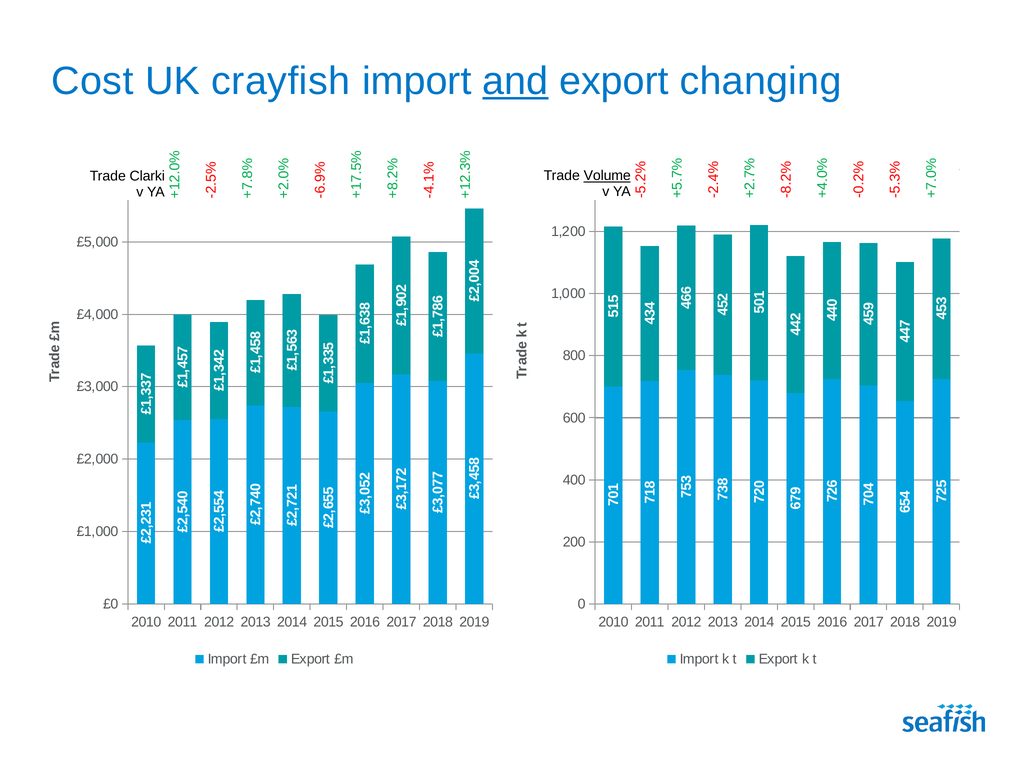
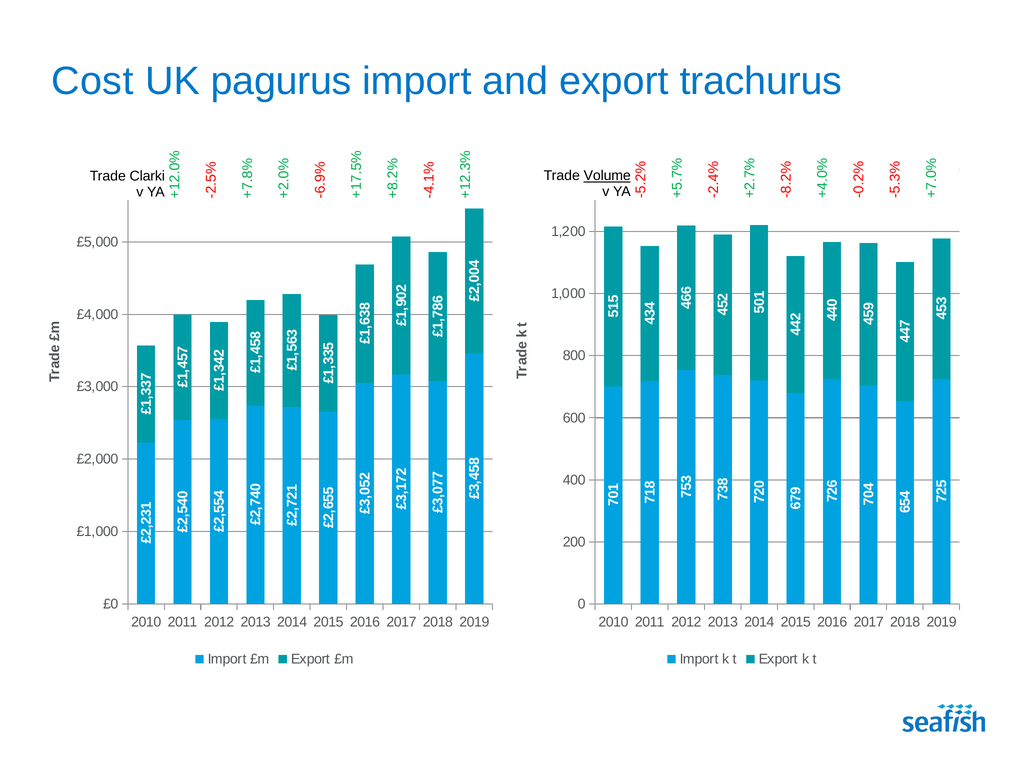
crayfish: crayfish -> pagurus (281, 81)
and underline: present -> none (515, 81)
changing: changing -> trachurus (761, 81)
